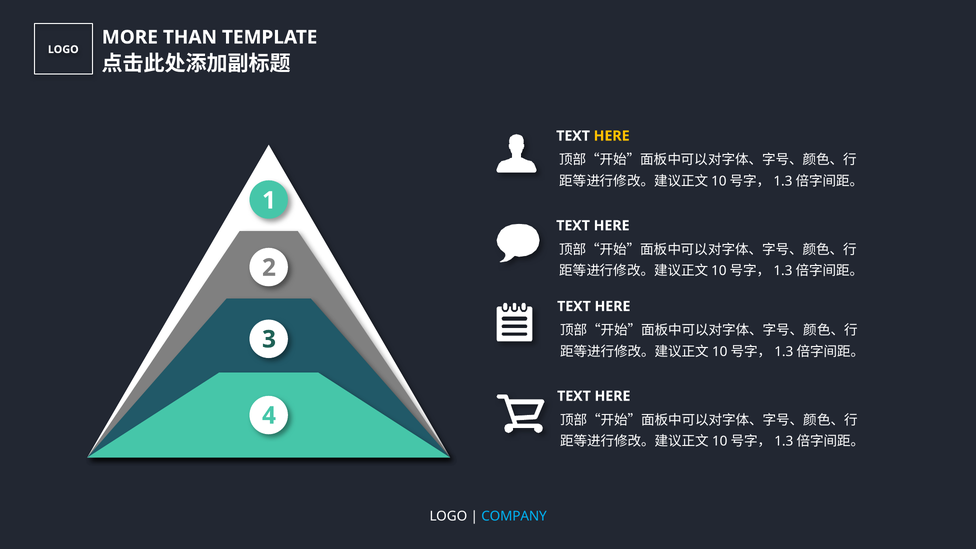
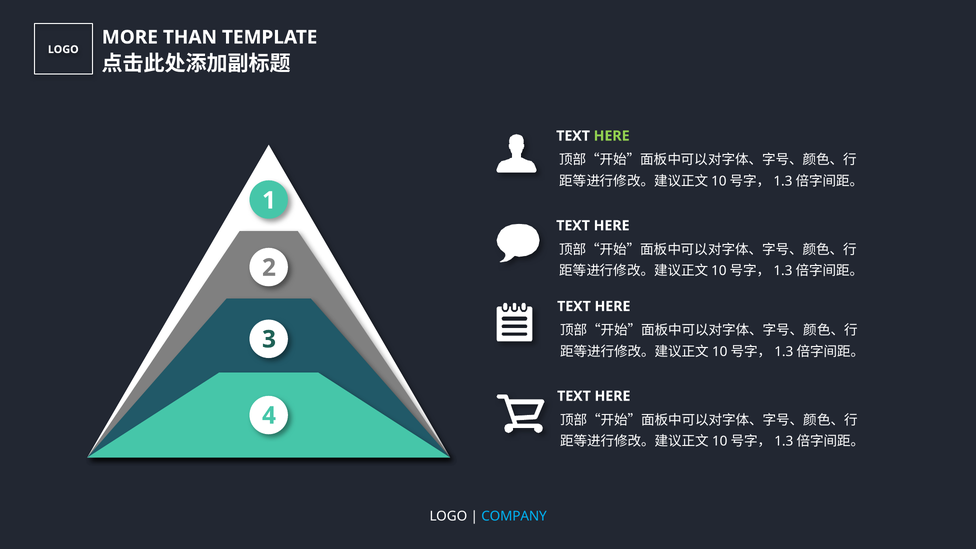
HERE colour: yellow -> light green (612, 136)
